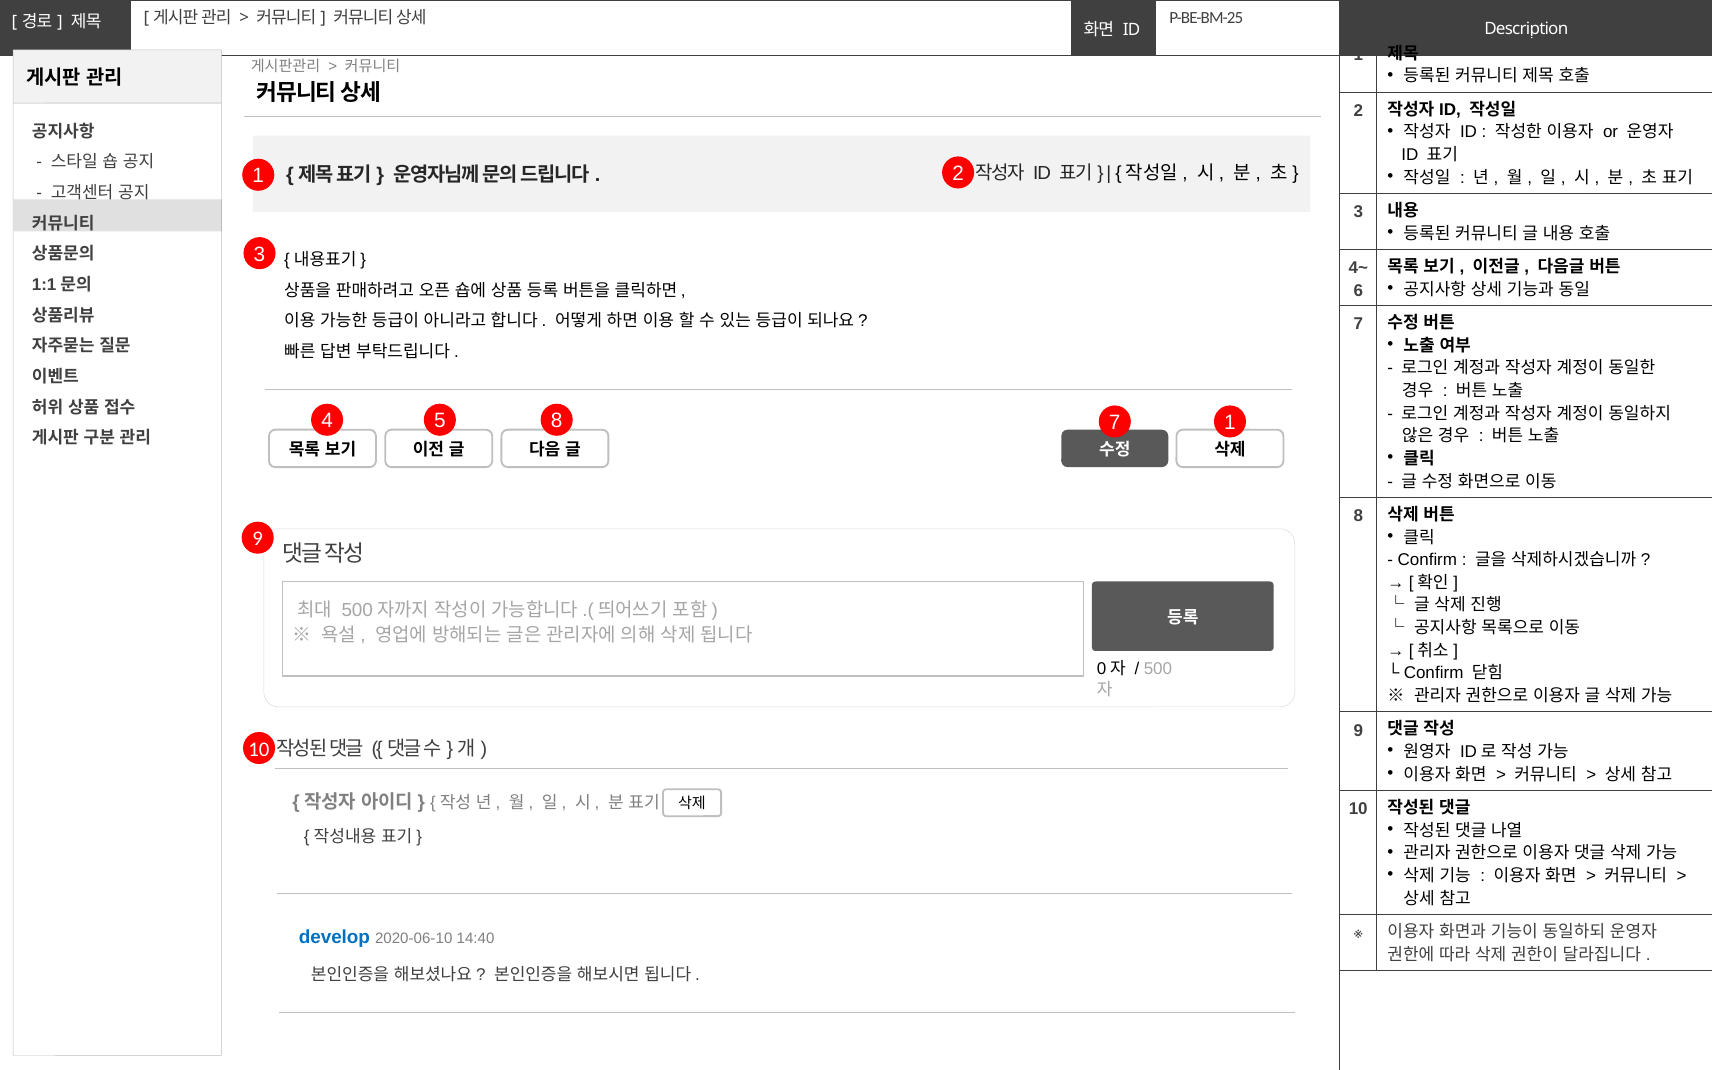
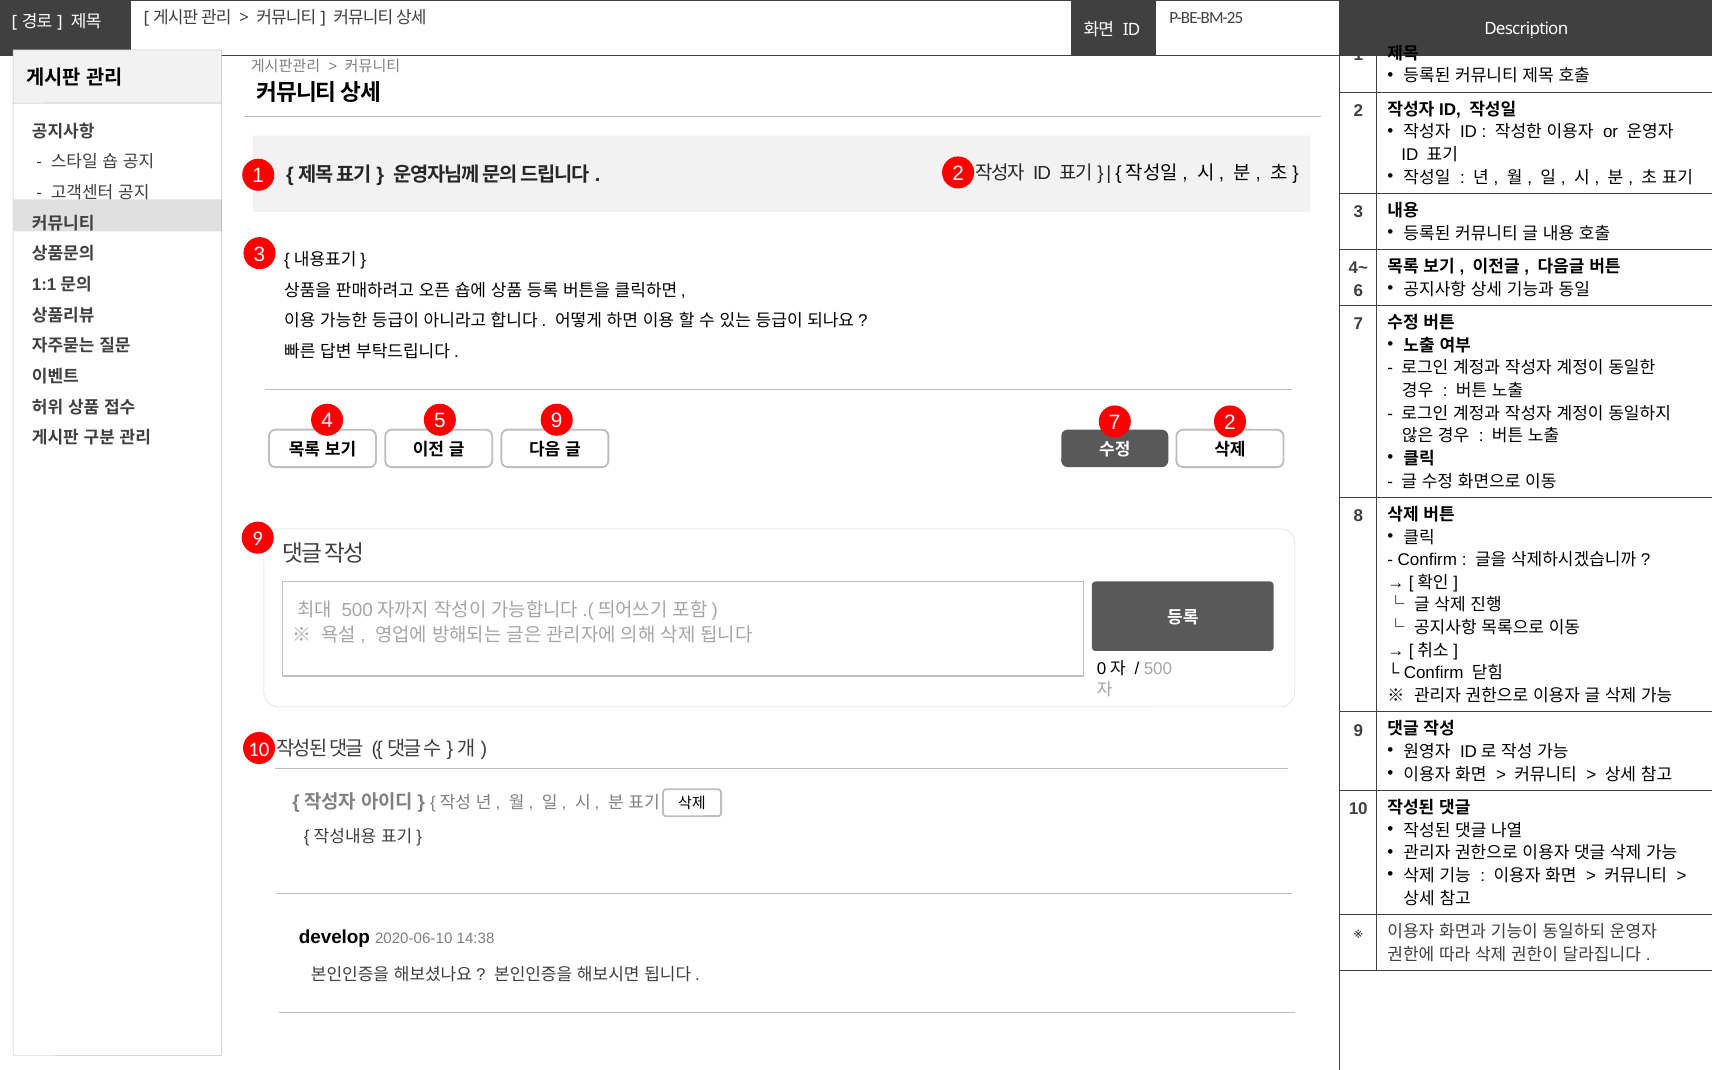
5 8: 8 -> 9 (557, 421)
7 1: 1 -> 2 (1230, 423)
develop colour: blue -> black (334, 937)
14:40: 14:40 -> 14:38 (476, 938)
